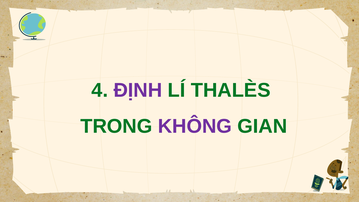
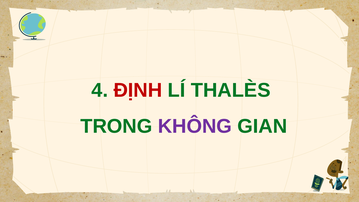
ĐỊNH colour: purple -> red (138, 90)
